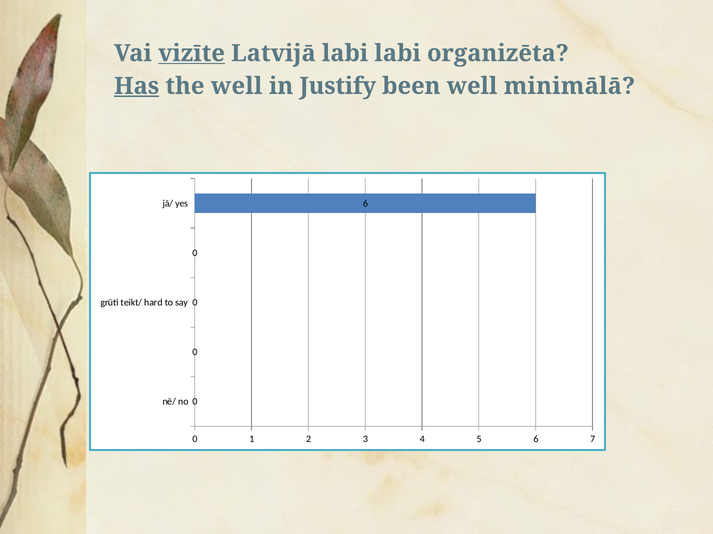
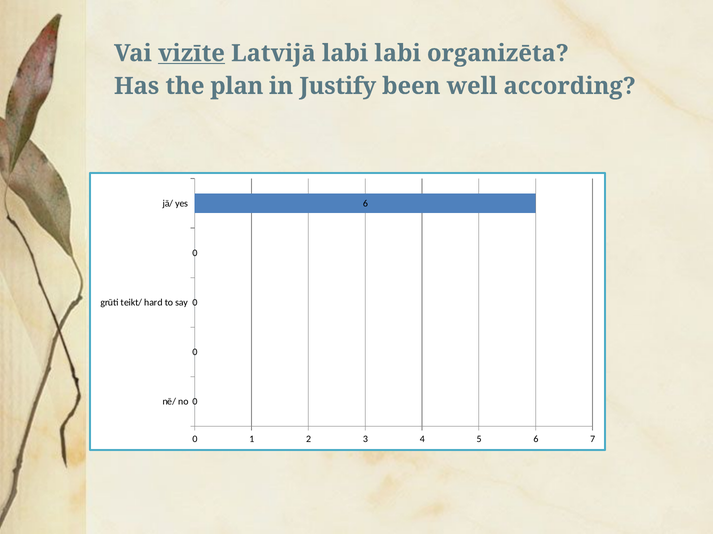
Has underline: present -> none (137, 86)
the well: well -> plan (237, 86)
minimālā: minimālā -> according (570, 86)
